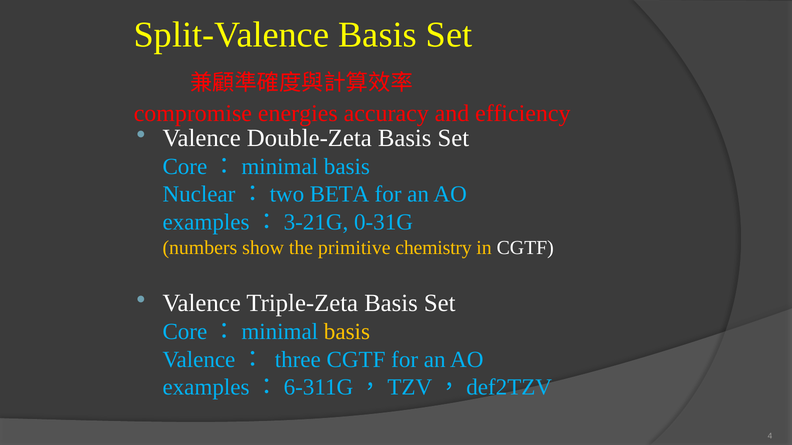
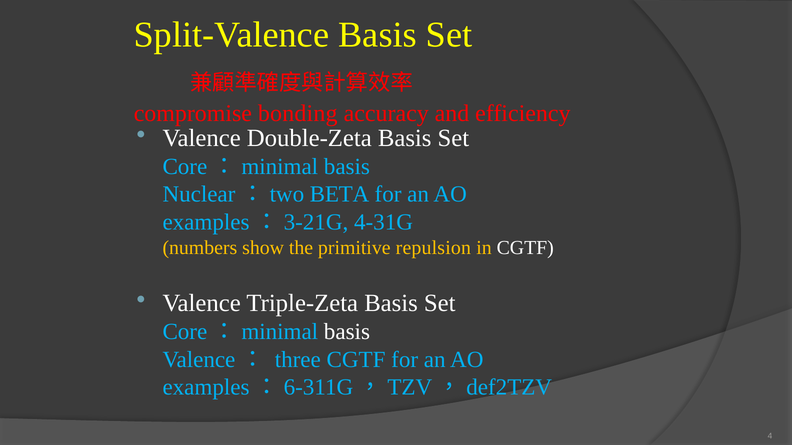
energies: energies -> bonding (298, 114)
0-31G: 0-31G -> 4-31G (384, 222)
chemistry: chemistry -> repulsion (433, 248)
basis colour: yellow -> white (347, 332)
